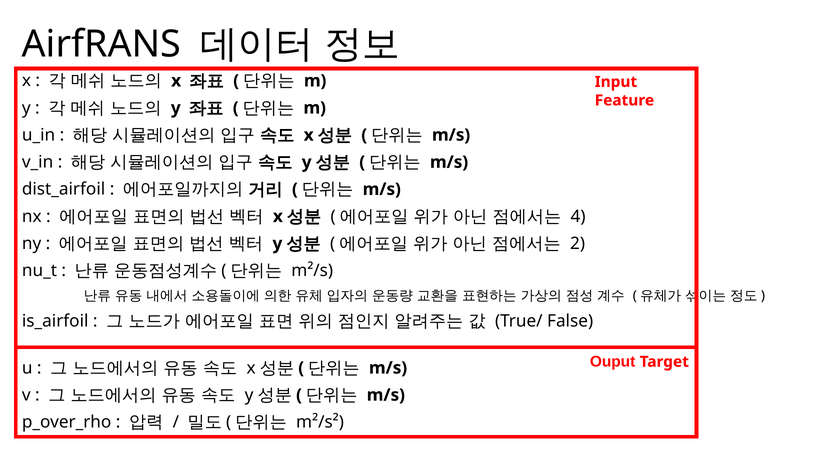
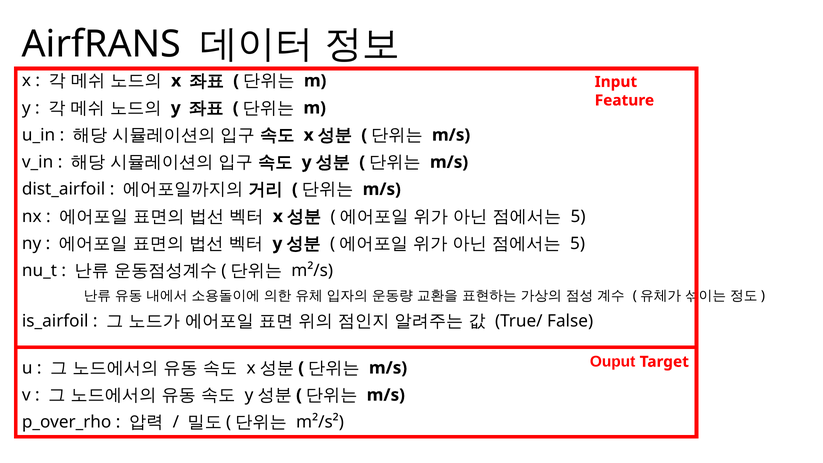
4: 4 -> 5 (578, 216)
2: 2 -> 5 (578, 243)
